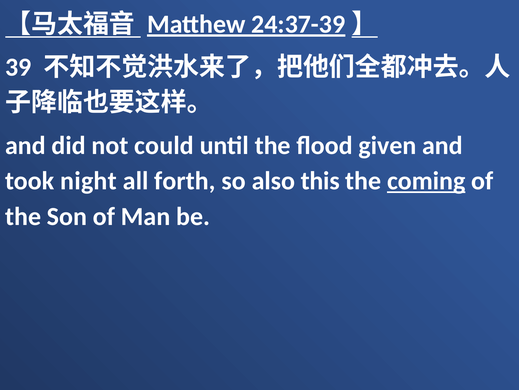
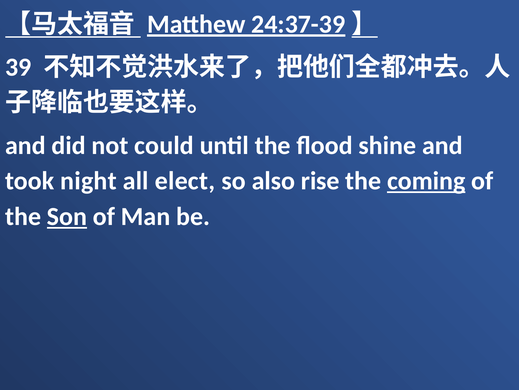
given: given -> shine (387, 145)
forth: forth -> elect (185, 181)
this: this -> rise (320, 181)
Son underline: none -> present (67, 216)
